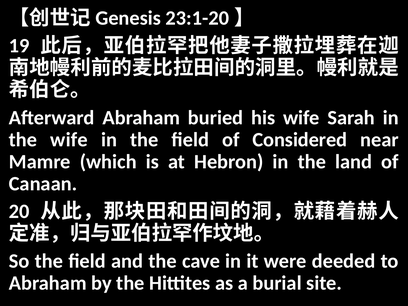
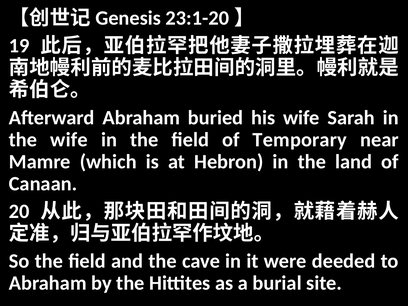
Considered: Considered -> Temporary (300, 140)
